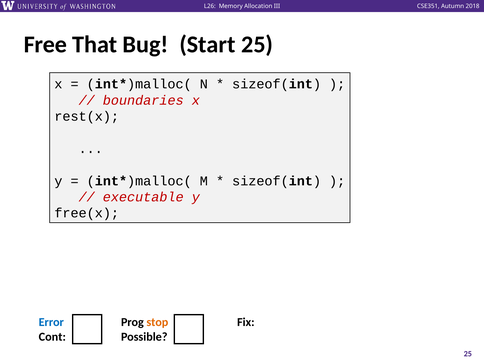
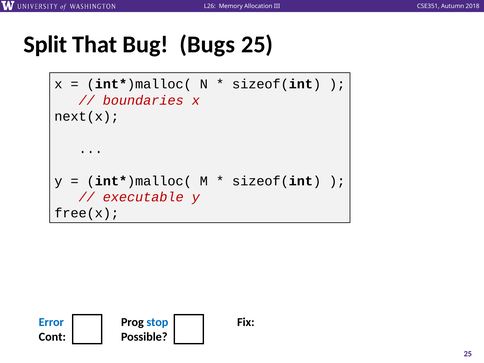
Free: Free -> Split (45, 45)
Start: Start -> Bugs (207, 45)
rest(x: rest(x -> next(x (87, 116)
stop colour: orange -> blue (157, 322)
